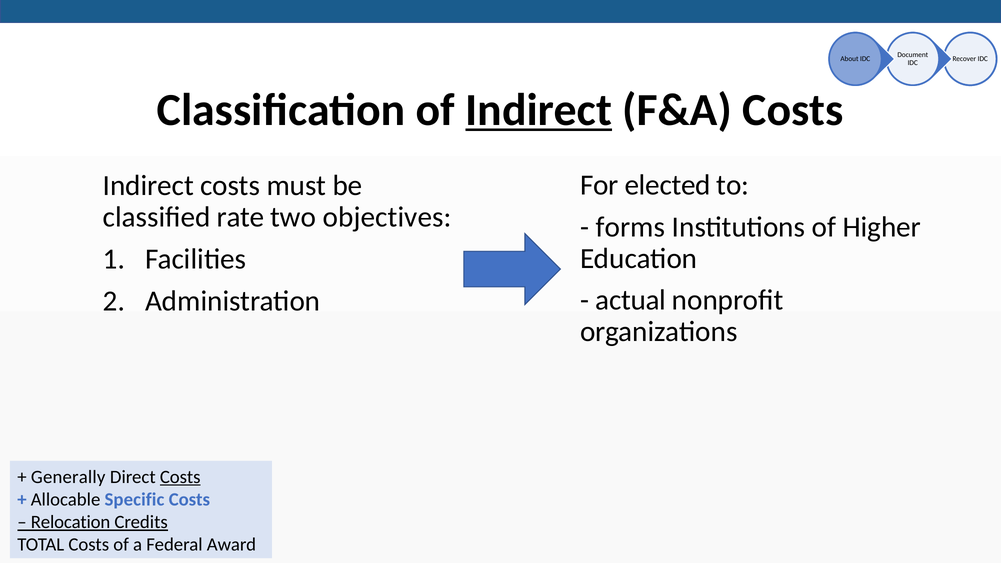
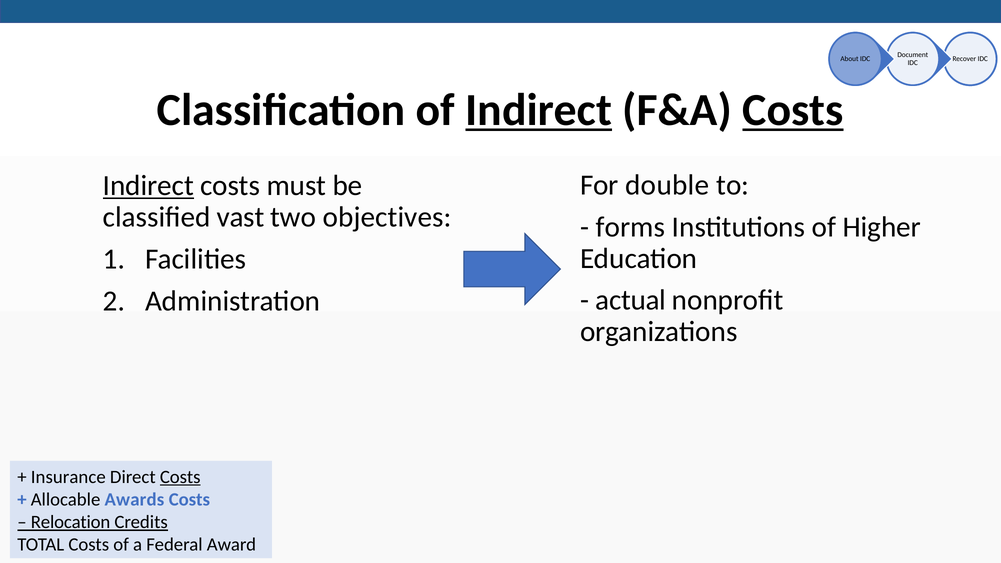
Costs underline: none -> present (793, 110)
elected: elected -> double (667, 185)
Indirect underline: none -> present (148, 186)
rate: rate -> vast (241, 217)
Generally: Generally -> Insurance (68, 477)
Specific: Specific -> Awards (134, 500)
